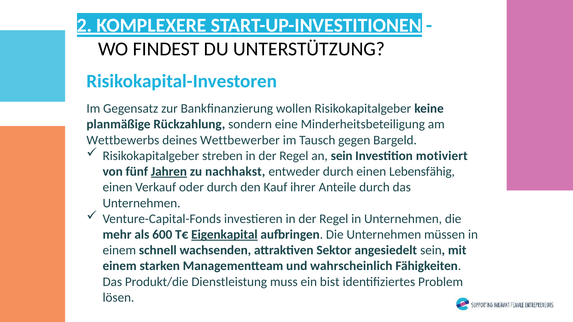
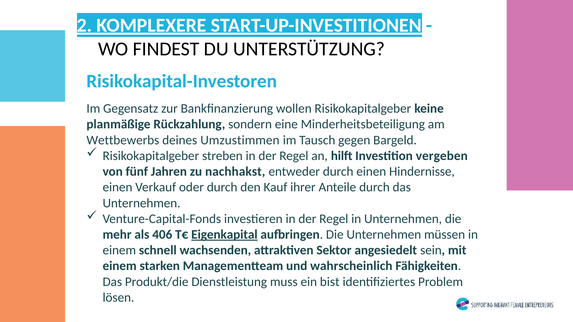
Wettbewerber: Wettbewerber -> Umzustimmen (240, 140)
an sein: sein -> hilft (342, 156)
motiviert: motiviert -> vergeben (442, 156)
Jahren underline: present -> none (169, 172)
Lebensfähig: Lebensfähig -> Hindernisse (422, 172)
600: 600 -> 406 (162, 235)
